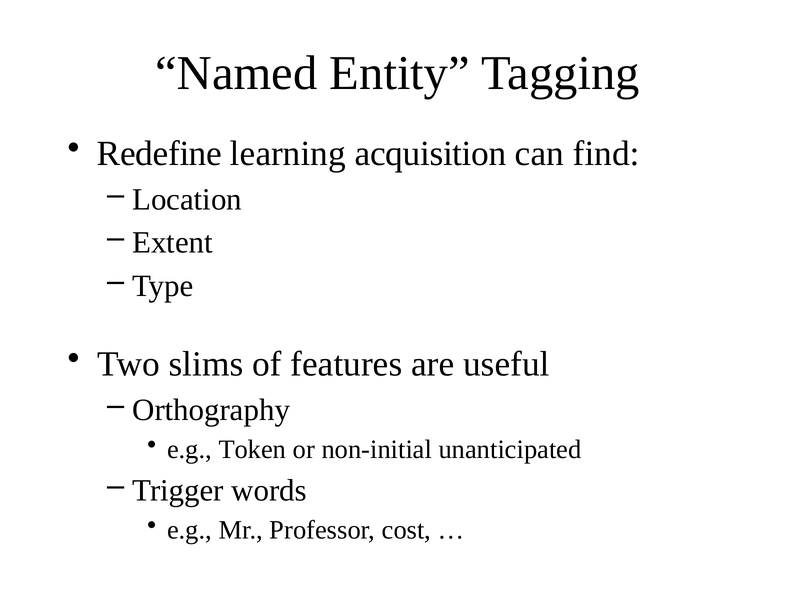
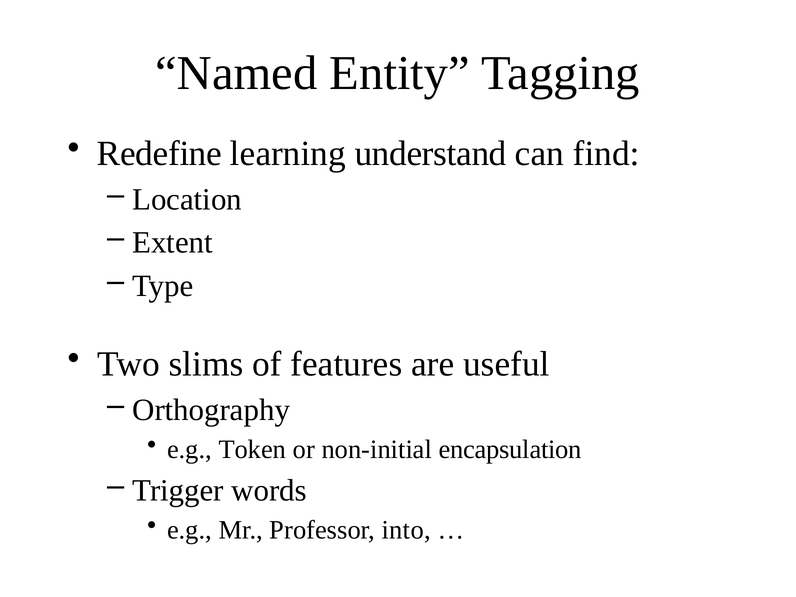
acquisition: acquisition -> understand (431, 154)
unanticipated: unanticipated -> encapsulation (510, 449)
cost: cost -> into (406, 530)
